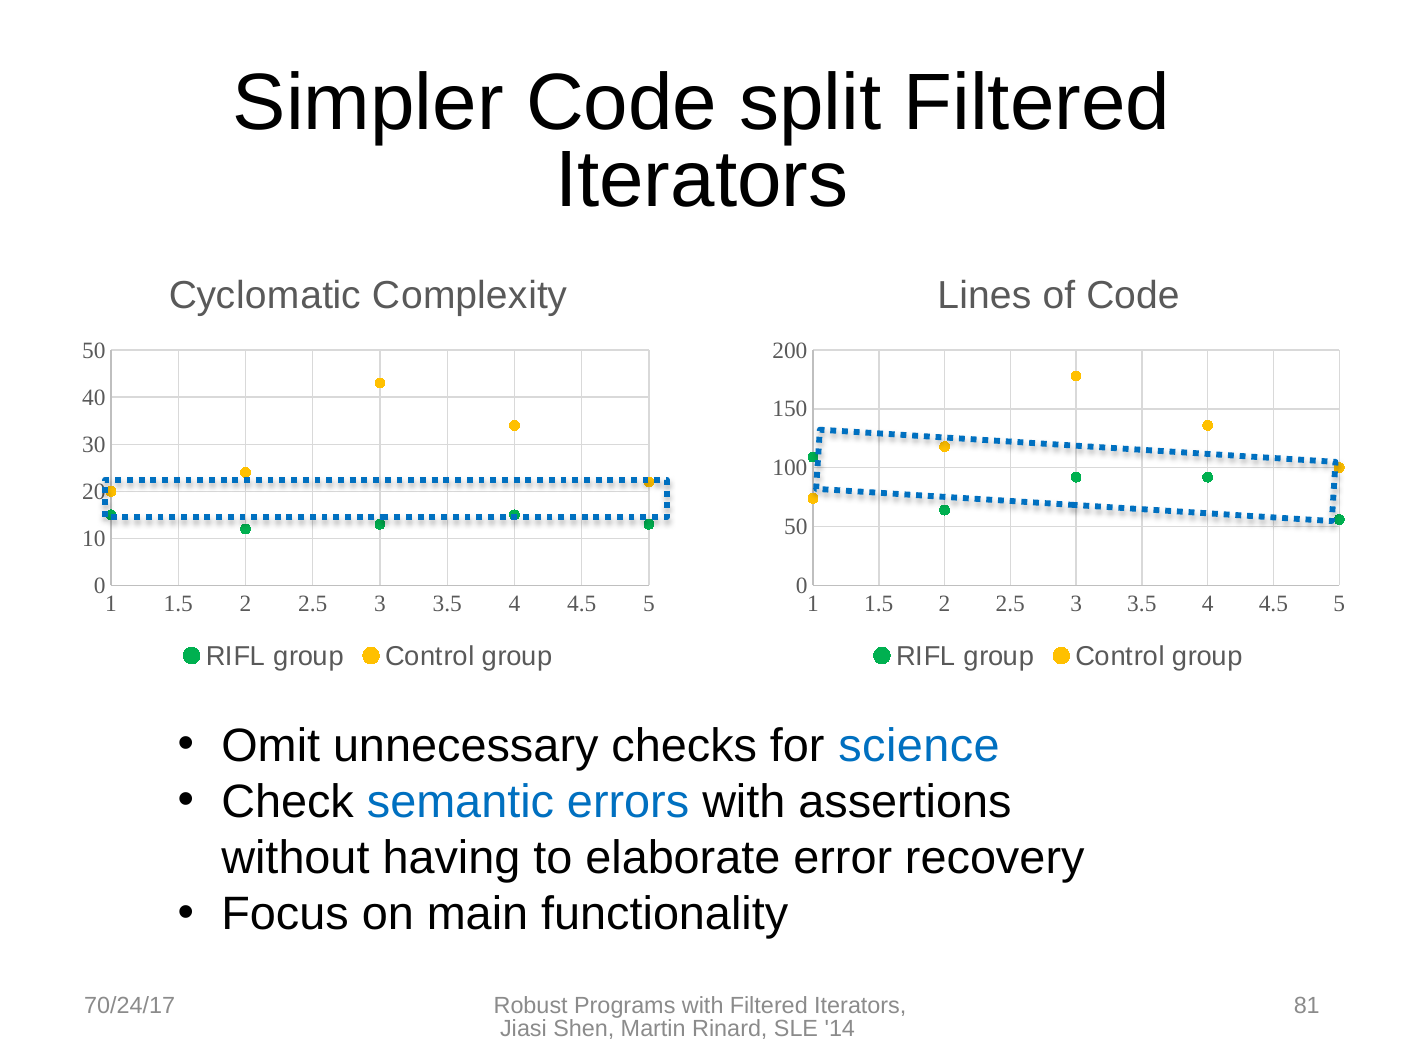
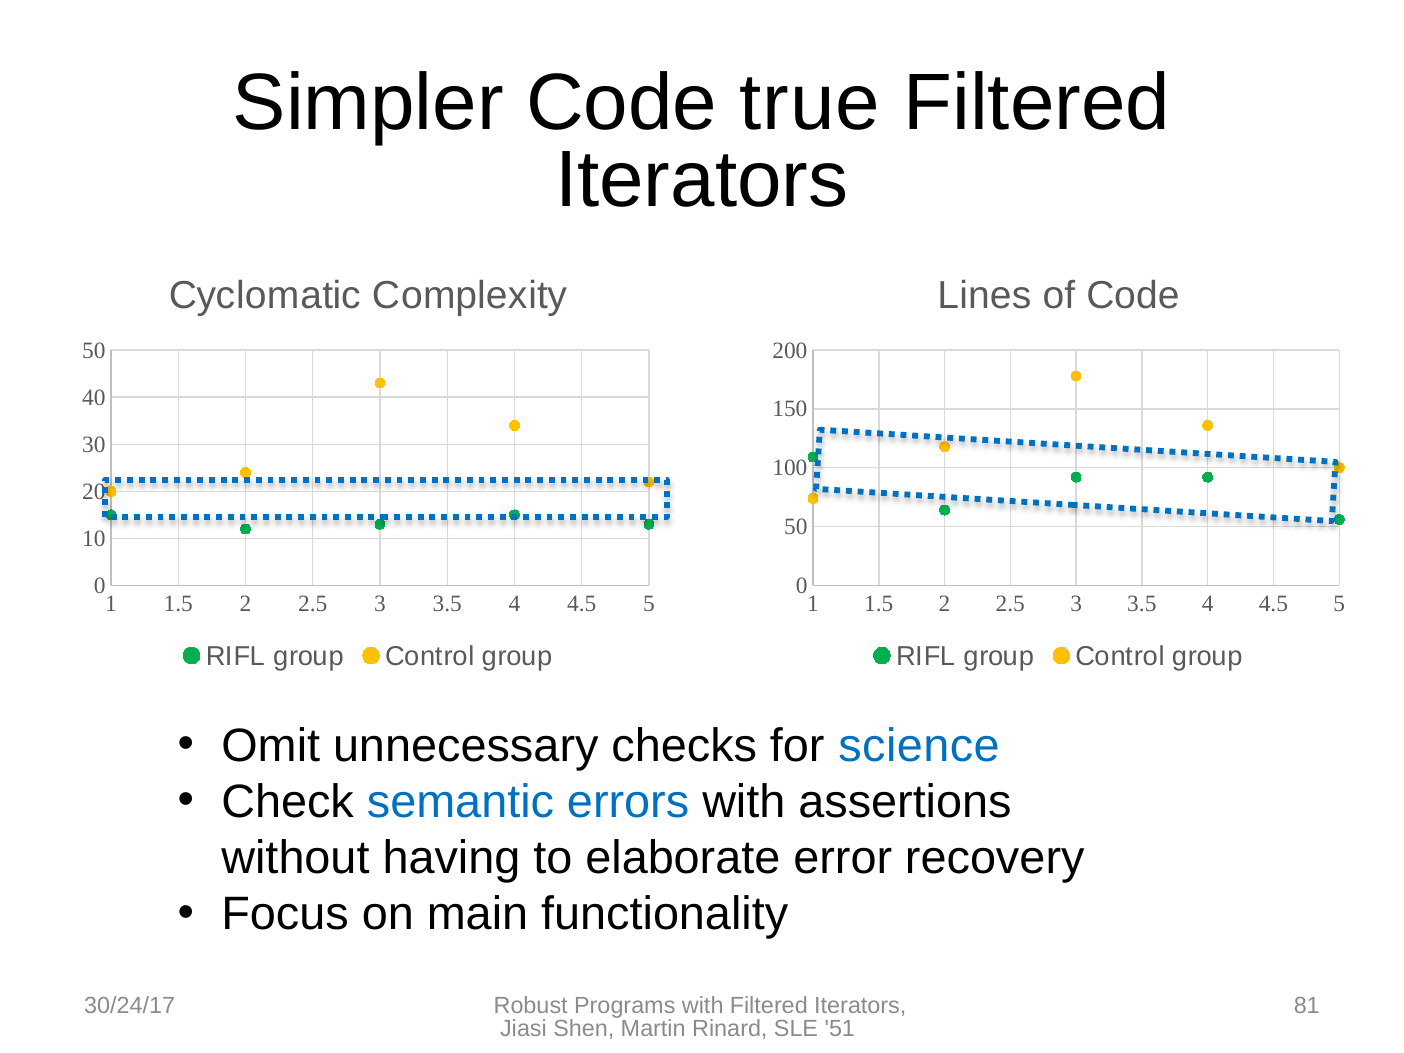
split: split -> true (810, 104)
70/24/17: 70/24/17 -> 30/24/17 (130, 1006)
14: 14 -> 51 (840, 1029)
